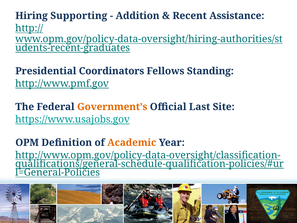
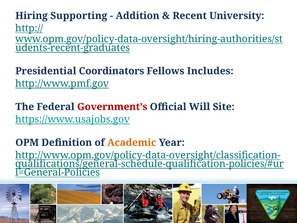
Assistance: Assistance -> University (237, 16)
Standing: Standing -> Includes (210, 71)
Government’s colour: orange -> red (112, 107)
Last: Last -> Will (200, 107)
